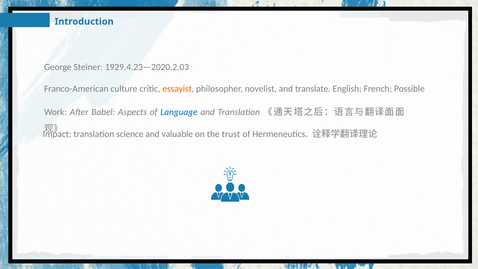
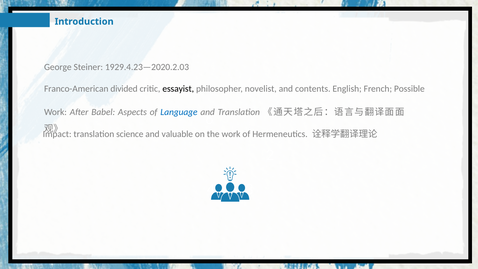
culture: culture -> divided (124, 89)
essayist colour: orange -> black (178, 89)
translate: translate -> contents (313, 89)
the trust: trust -> work (231, 134)
